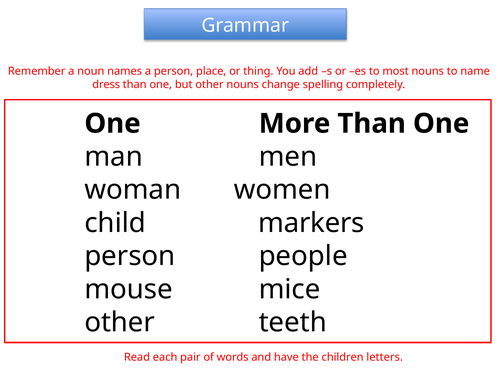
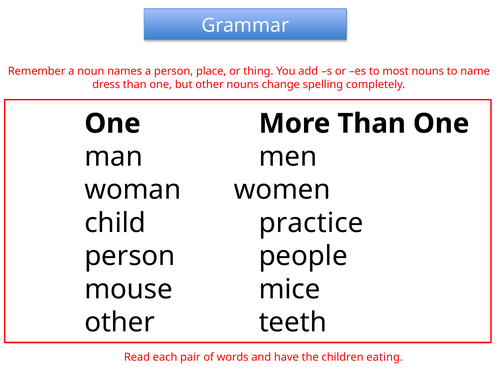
markers: markers -> practice (311, 223)
letters: letters -> eating (385, 358)
